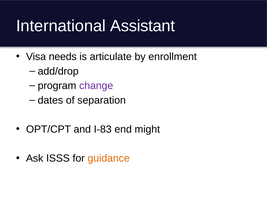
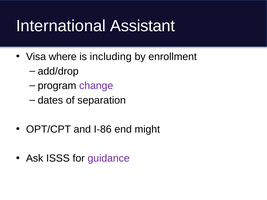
needs: needs -> where (63, 57)
articulate: articulate -> including (111, 57)
I-83: I-83 -> I-86 (103, 129)
guidance colour: orange -> purple (109, 159)
